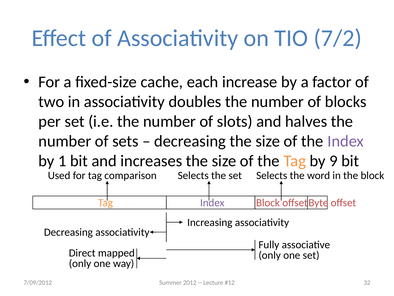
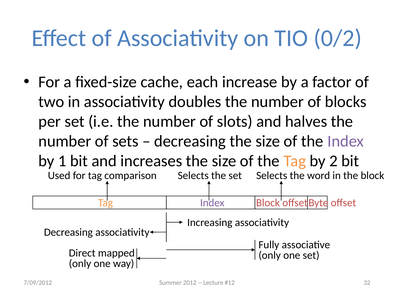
7/2: 7/2 -> 0/2 (338, 38)
9: 9 -> 2 (333, 161)
